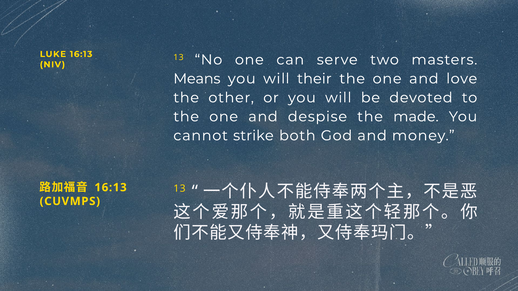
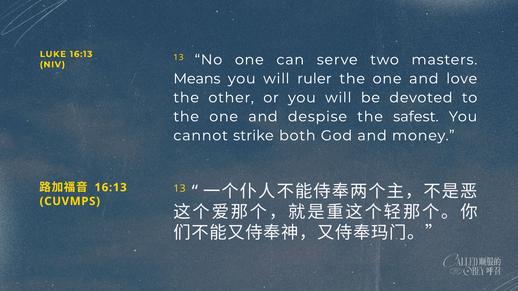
their: their -> ruler (314, 79)
made: made -> safest (416, 117)
